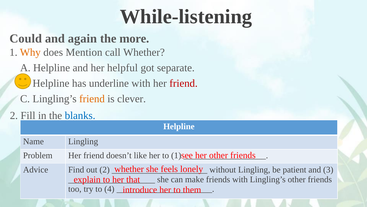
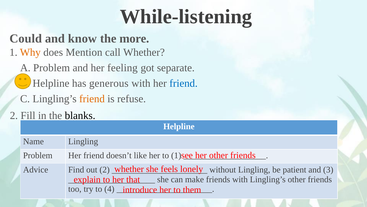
again: again -> know (82, 38)
A Helpline: Helpline -> Problem (52, 68)
helpful: helpful -> feeling (122, 68)
underline: underline -> generous (109, 83)
friend colour: red -> blue (184, 83)
clever: clever -> refuse (132, 98)
blanks colour: blue -> black (80, 115)
